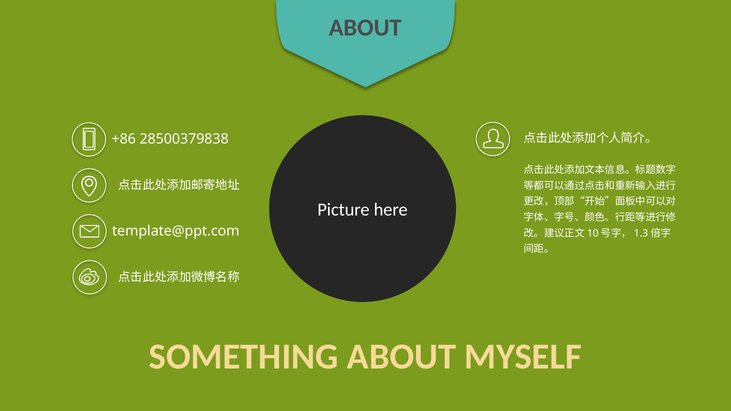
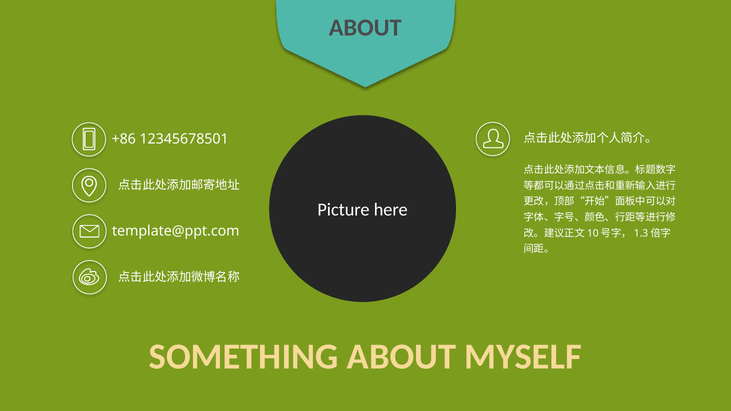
28500379838: 28500379838 -> 12345678501 (184, 139)
